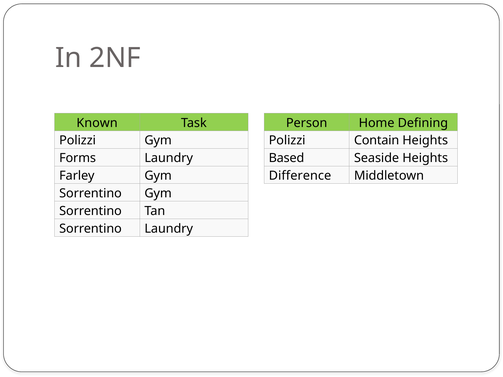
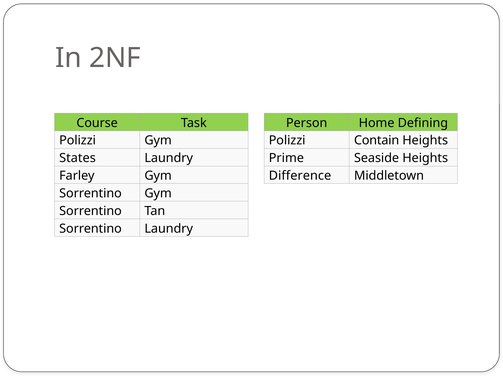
Known: Known -> Course (97, 123)
Forms: Forms -> States (77, 158)
Based: Based -> Prime (286, 158)
